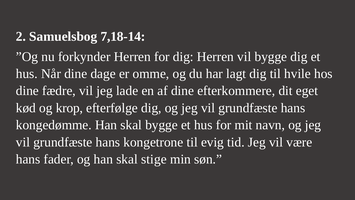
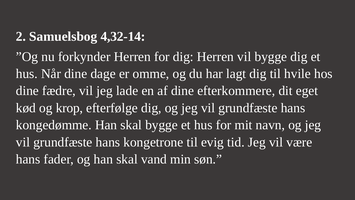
7,18-14: 7,18-14 -> 4,32-14 (123, 36)
stige: stige -> vand (154, 159)
